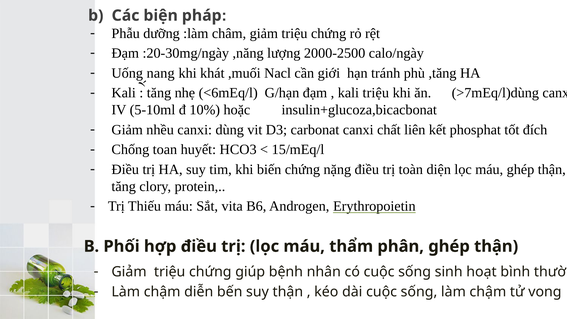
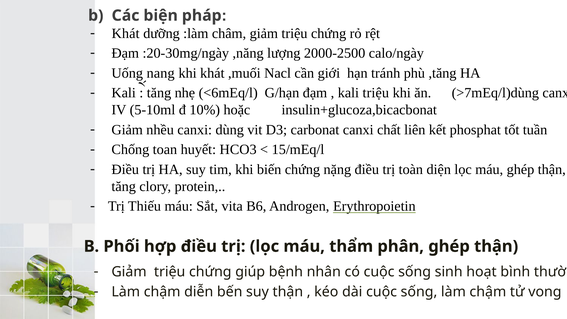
Phẫu: Phẫu -> Khát (126, 33)
đích: đích -> tuần (535, 130)
